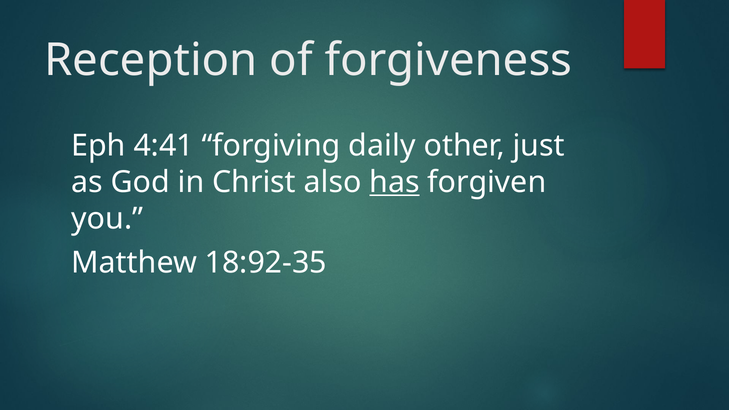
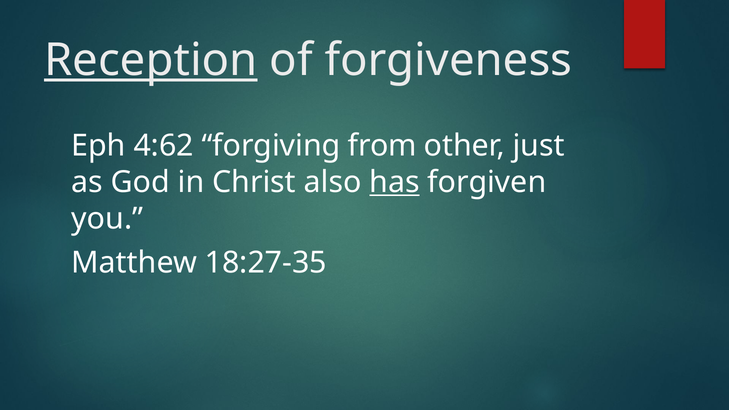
Reception underline: none -> present (151, 60)
4:41: 4:41 -> 4:62 (164, 146)
daily: daily -> from (382, 146)
18:92-35: 18:92-35 -> 18:27-35 (266, 263)
